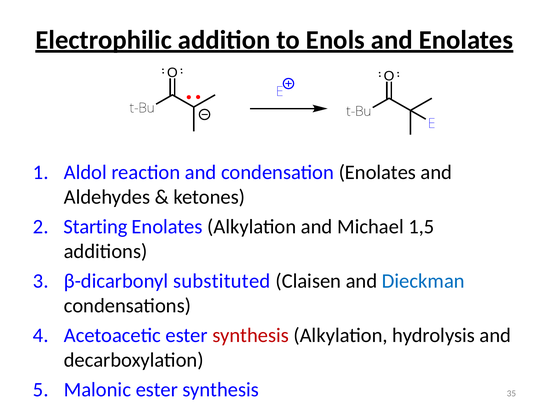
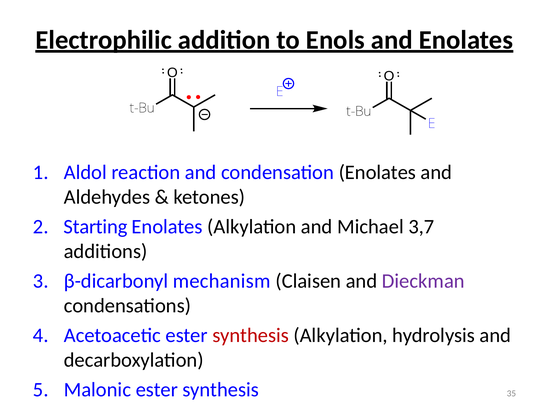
1,5: 1,5 -> 3,7 (421, 226)
substituted: substituted -> mechanism (222, 281)
Dieckman colour: blue -> purple (423, 281)
